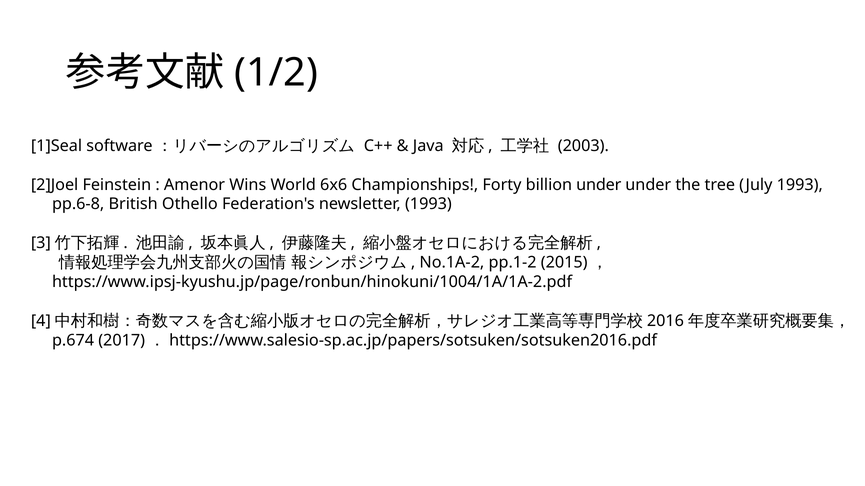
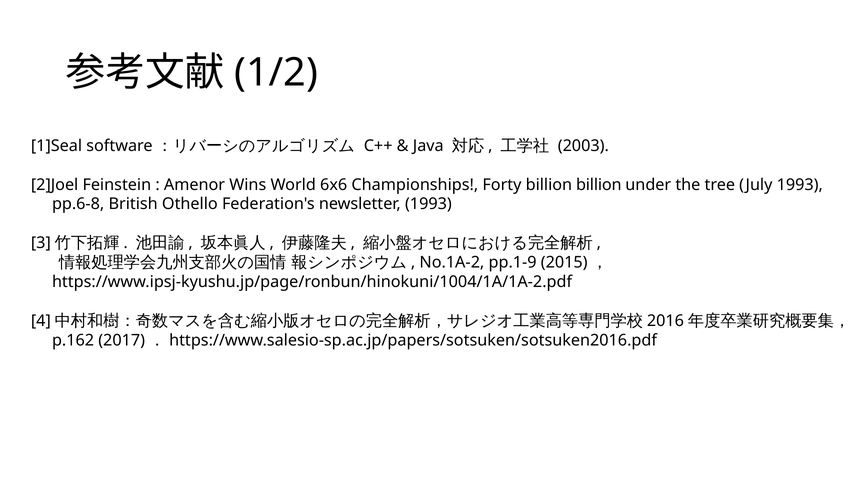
billion under: under -> billion (599, 185)
pp.1-2: pp.1-2 -> pp.1-9 (513, 263)
p.674: p.674 -> p.162 (73, 341)
